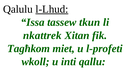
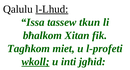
nkattrek: nkattrek -> bħalkom (42, 35)
wkoll underline: none -> present (36, 62)
qallu: qallu -> jgħid (92, 62)
